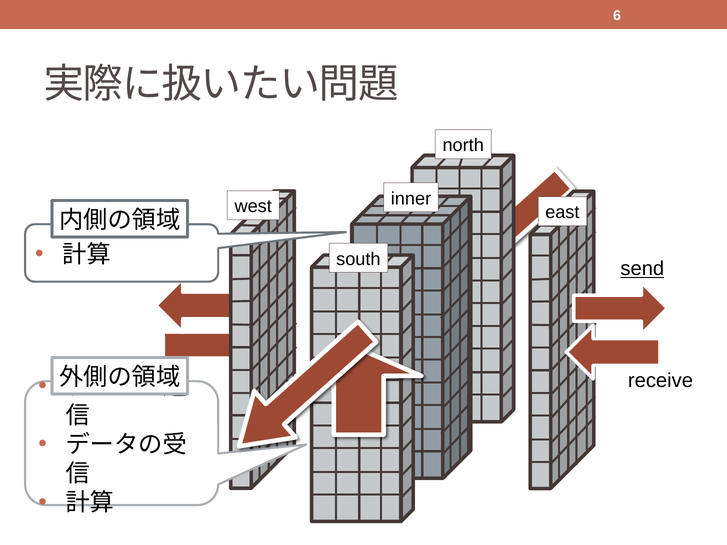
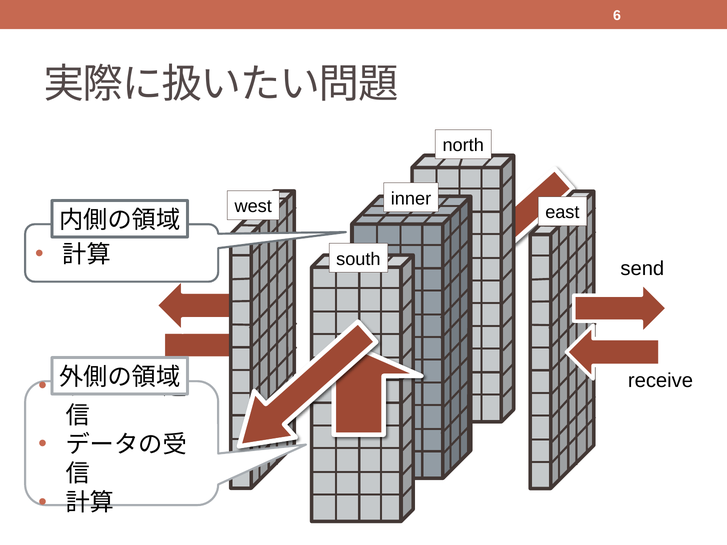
send underline: present -> none (642, 269)
